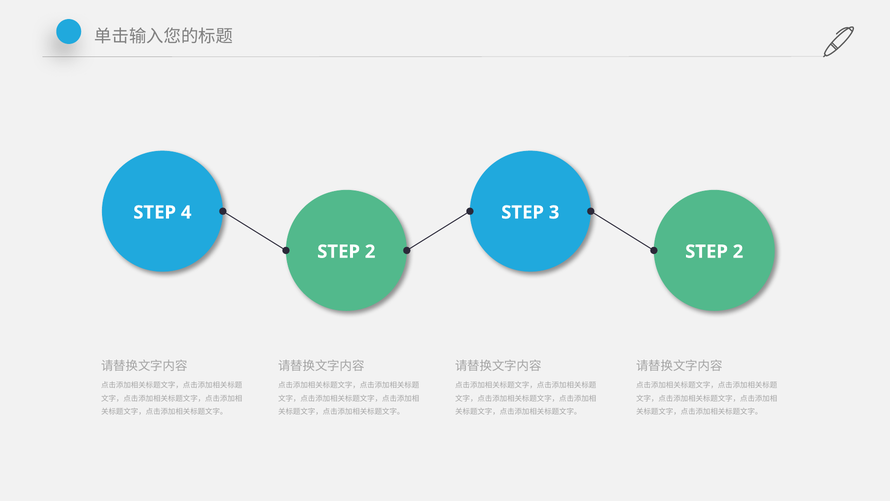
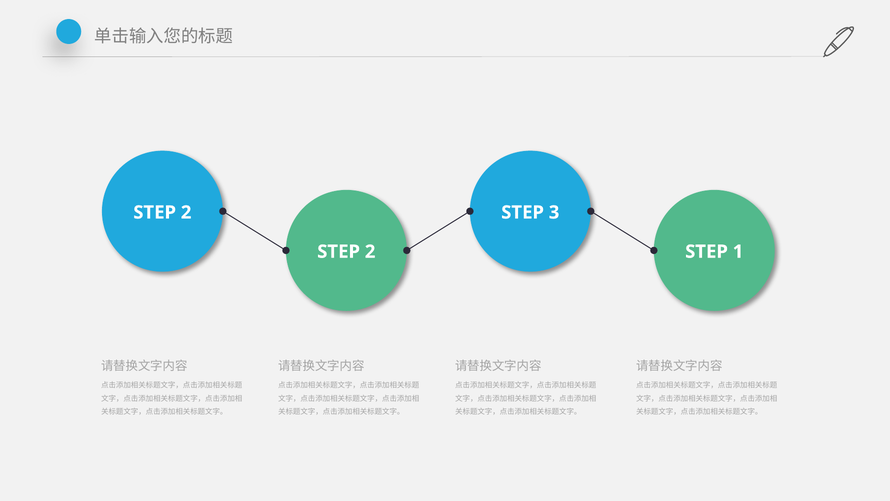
4: 4 -> 2 (186, 212)
2: 2 -> 1 (738, 251)
